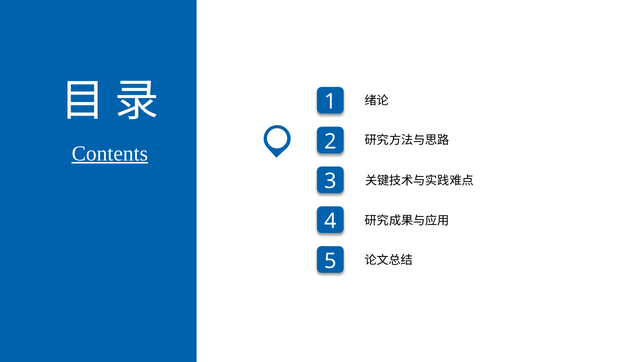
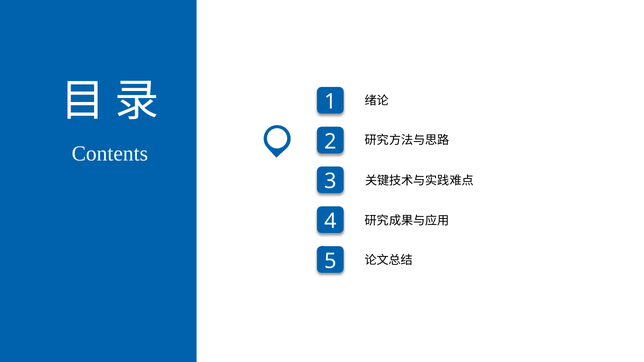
Contents underline: present -> none (110, 154)
